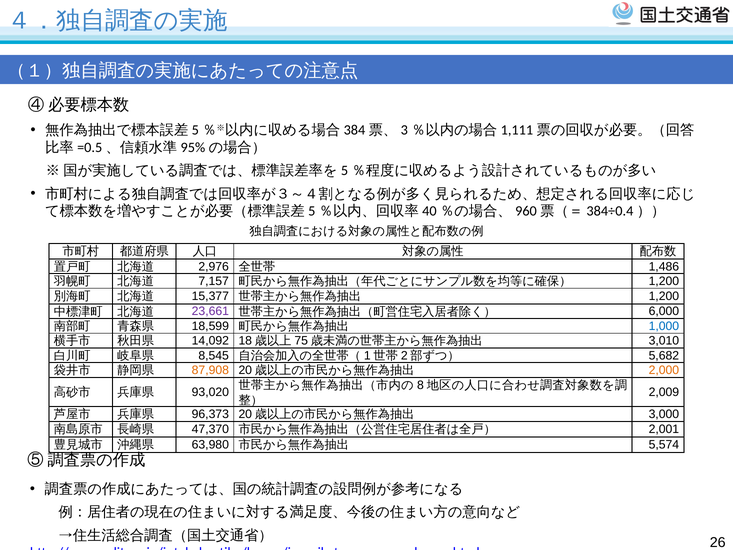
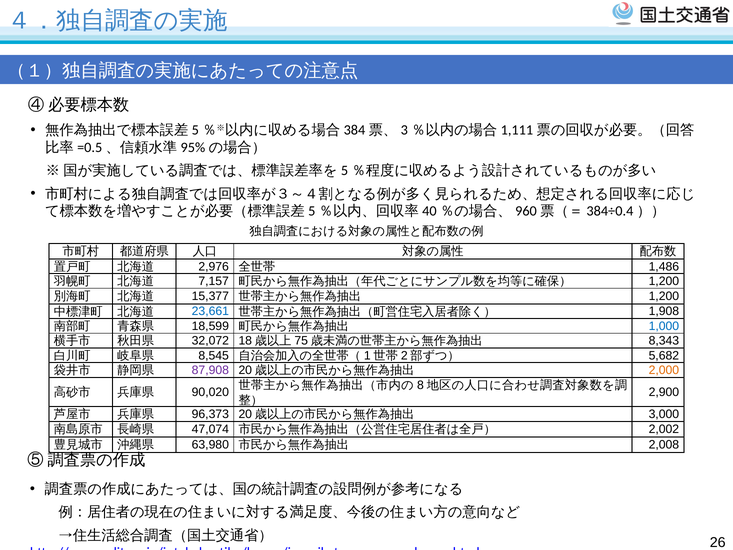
23,661 colour: purple -> blue (210, 311)
6,000: 6,000 -> 1,908 (664, 311)
14,092: 14,092 -> 32,072 (210, 341)
3,010: 3,010 -> 8,343 (664, 341)
87,908 colour: orange -> purple (210, 370)
2,009: 2,009 -> 2,900 (664, 392)
93,020: 93,020 -> 90,020 (210, 392)
47,370: 47,370 -> 47,074 (210, 429)
2,001: 2,001 -> 2,002 (664, 429)
5,574: 5,574 -> 2,008 (664, 445)
